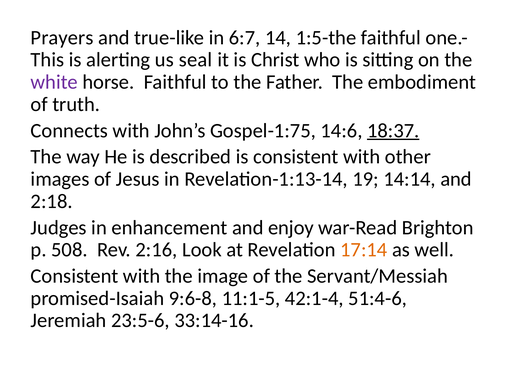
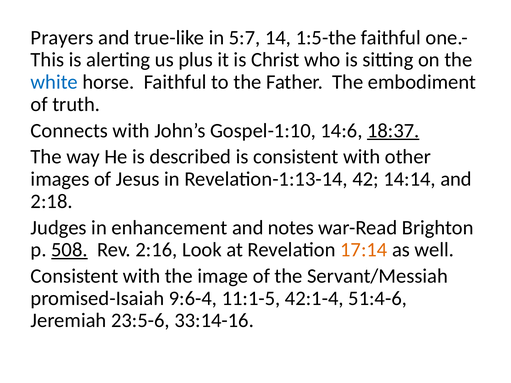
6:7: 6:7 -> 5:7 (245, 38)
seal: seal -> plus (196, 60)
white colour: purple -> blue (54, 82)
Gospel-1:75: Gospel-1:75 -> Gospel-1:10 (263, 131)
19: 19 -> 42 (366, 179)
enjoy: enjoy -> notes (291, 228)
508 underline: none -> present (69, 250)
9:6-8: 9:6-8 -> 9:6-4 (193, 299)
